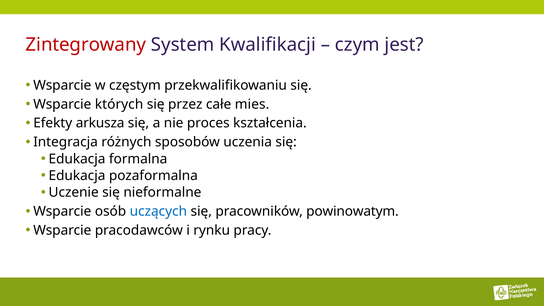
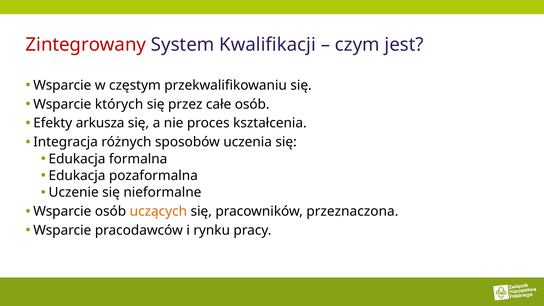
całe mies: mies -> osób (252, 104)
uczących colour: blue -> orange (158, 211)
powinowatym: powinowatym -> przeznaczona (352, 211)
